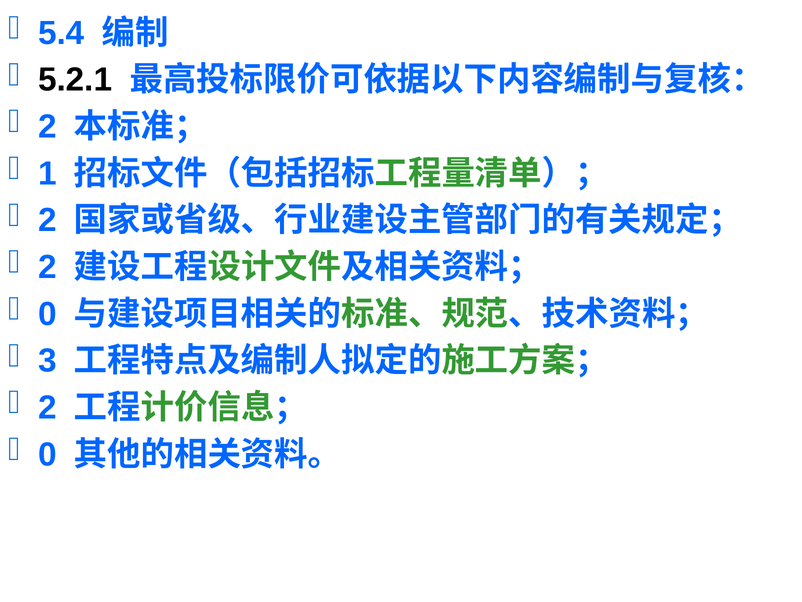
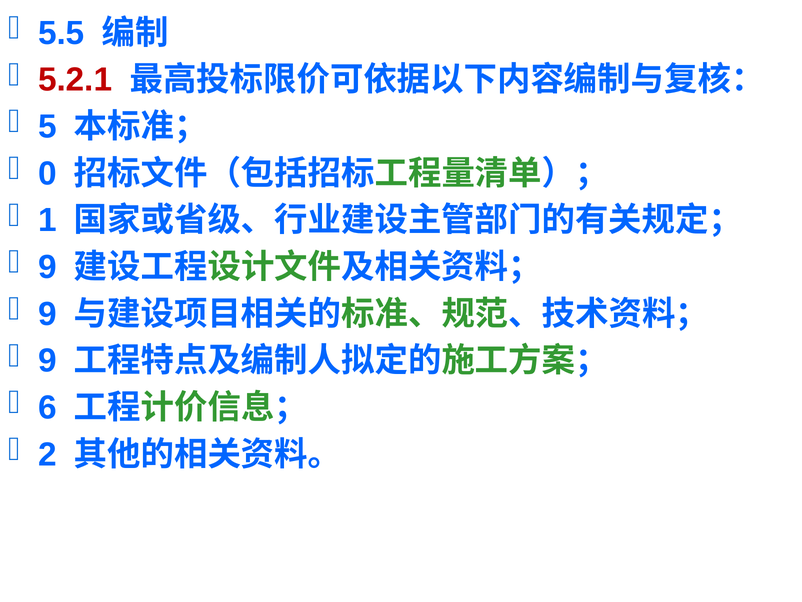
5.4: 5.4 -> 5.5 (61, 33)
5.2.1 colour: black -> red (75, 80)
2: 2 -> 5 (47, 127)
1: 1 -> 0 (47, 173)
2: 2 -> 1 (47, 220)
2: 2 -> 9 (47, 267)
0: 0 -> 9 (47, 314)
3: 3 -> 9 (47, 361)
2: 2 -> 6 (47, 407)
0: 0 -> 2 (47, 454)
